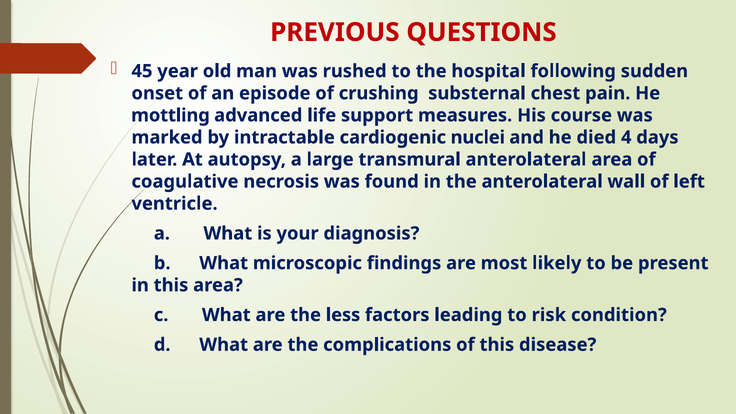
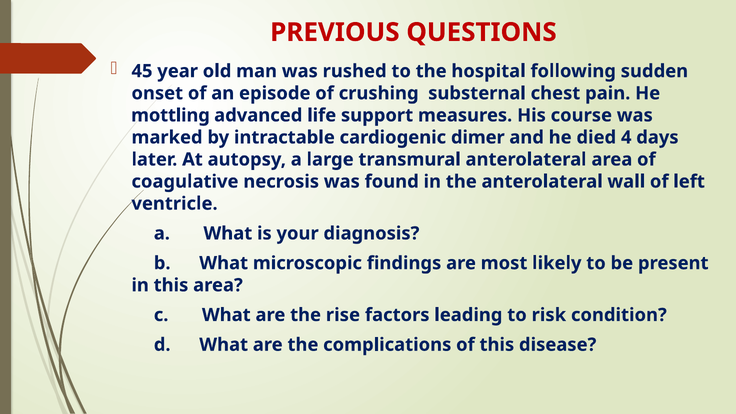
nuclei: nuclei -> dimer (478, 137)
less: less -> rise (343, 315)
